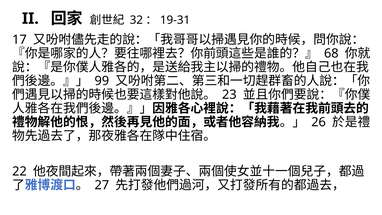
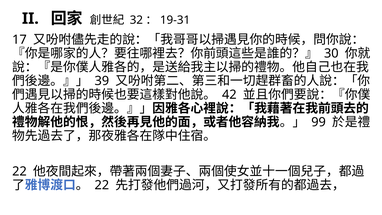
68: 68 -> 30 (331, 53)
99: 99 -> 39 (102, 81)
23: 23 -> 42 (229, 95)
26: 26 -> 99 (319, 122)
27: 27 -> 22 (102, 185)
